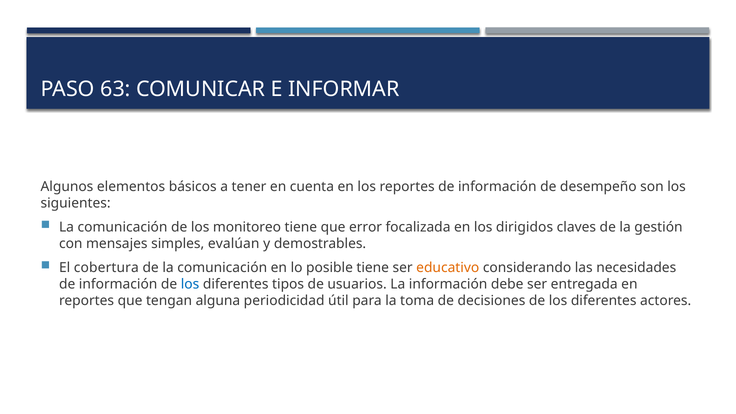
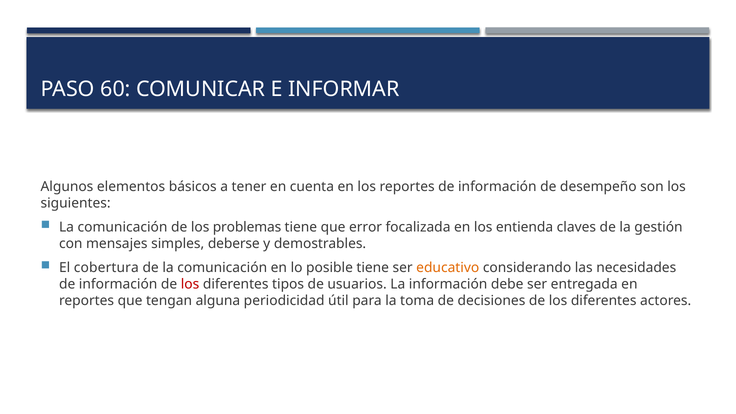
63: 63 -> 60 (115, 89)
monitoreo: monitoreo -> problemas (247, 227)
dirigidos: dirigidos -> entienda (525, 227)
evalúan: evalúan -> deberse (234, 244)
los colour: blue -> red (190, 284)
